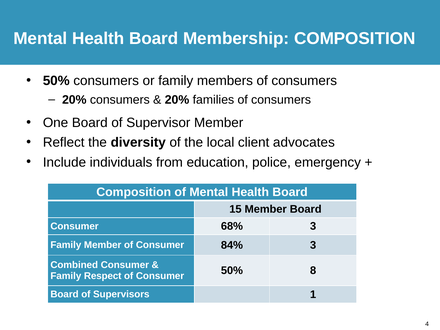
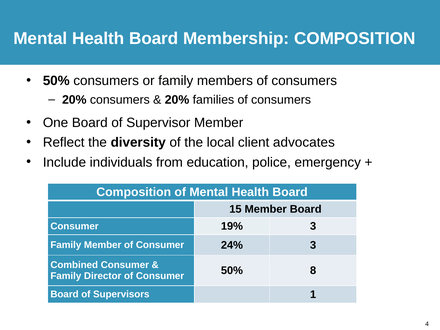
68%: 68% -> 19% (232, 226)
84%: 84% -> 24% (232, 245)
Respect: Respect -> Director (103, 276)
